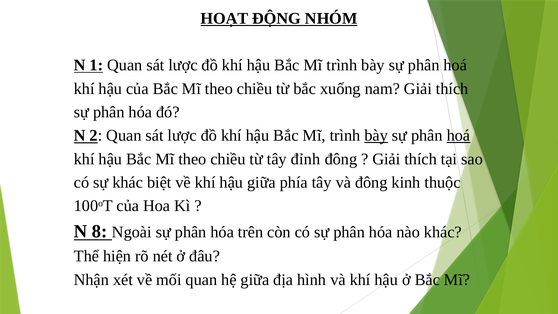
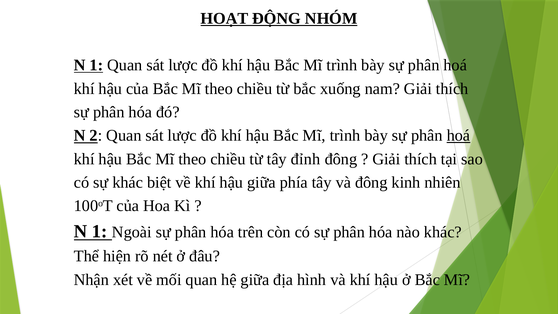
bày underline: present -> none (376, 136)
thuộc: thuộc -> nhiên (443, 182)
8: 8 -> 1 (100, 231)
